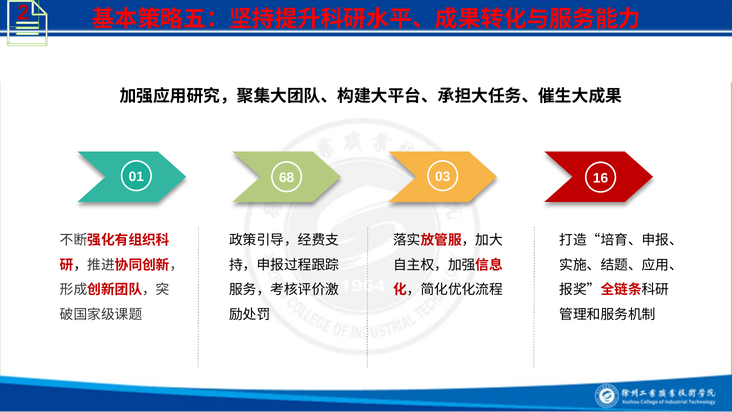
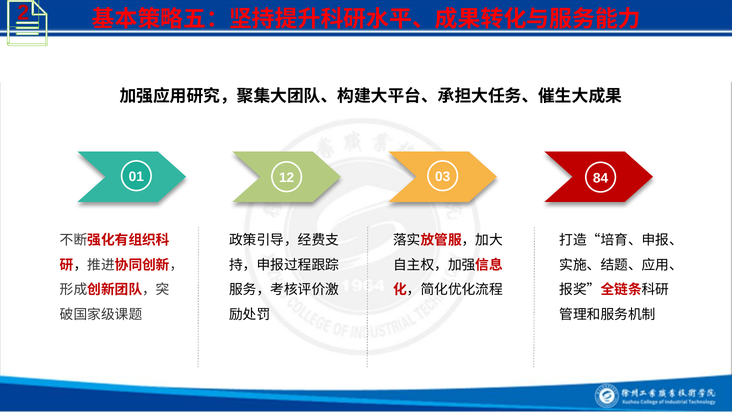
68: 68 -> 12 (287, 178)
16: 16 -> 84 (601, 178)
